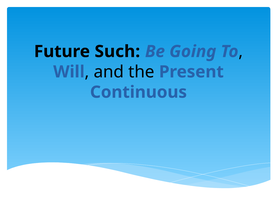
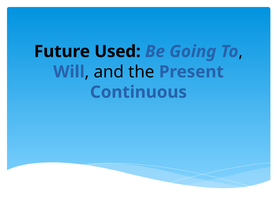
Such: Such -> Used (117, 51)
